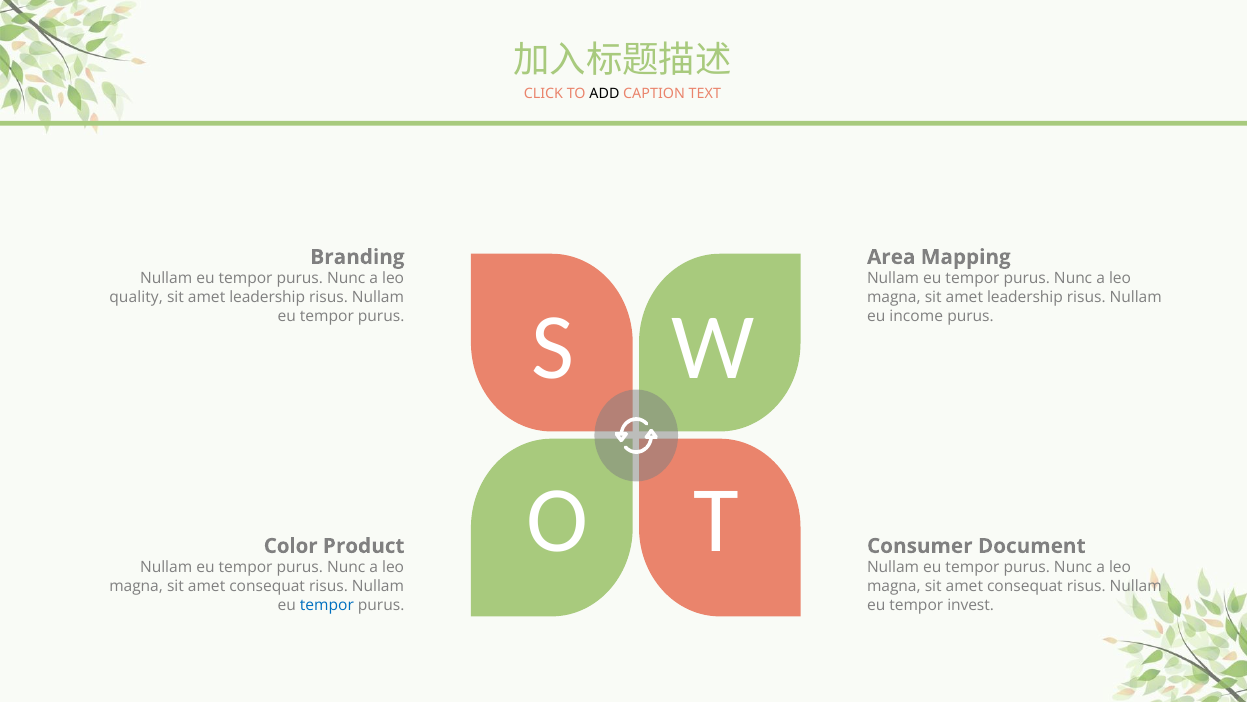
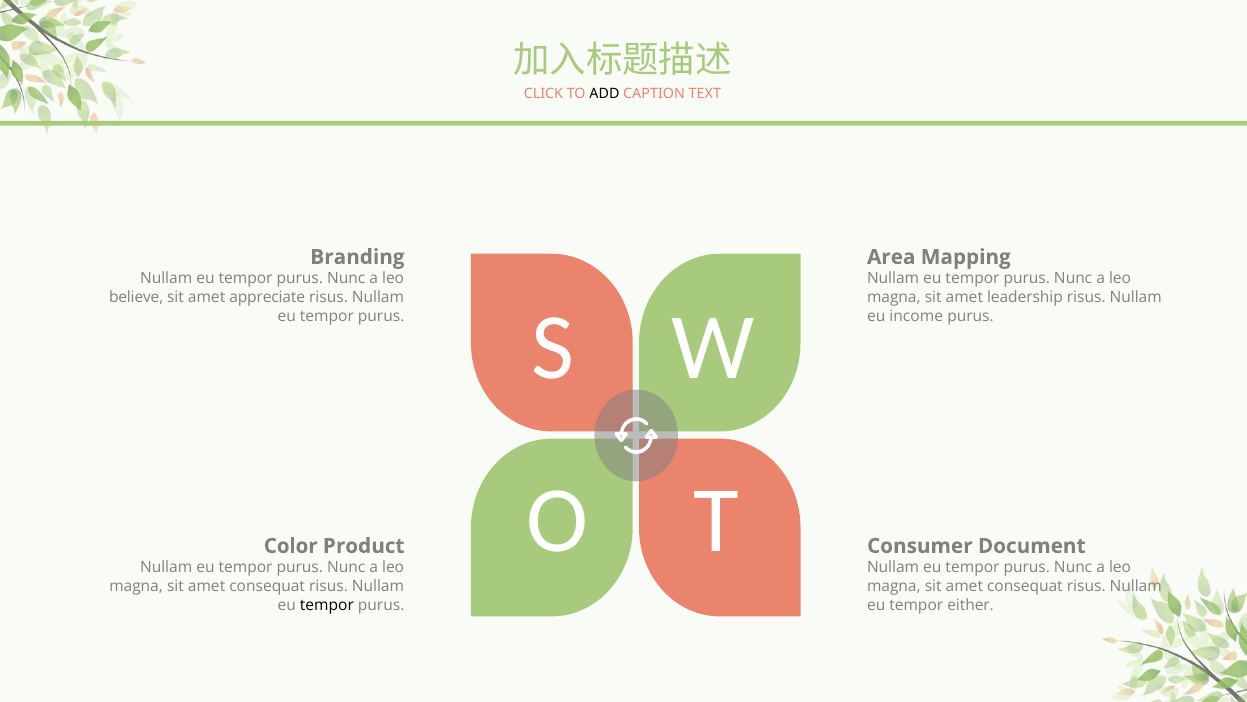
quality: quality -> believe (136, 297)
leadership: leadership -> appreciate (267, 297)
tempor colour: blue -> black (327, 605)
invest: invest -> either (971, 605)
